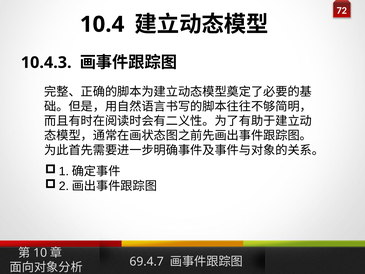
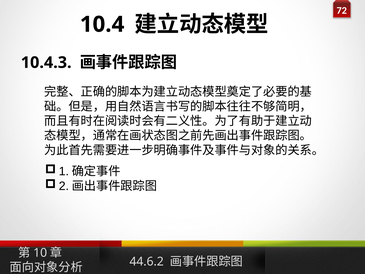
69.4.7: 69.4.7 -> 44.6.2 (147, 261)
